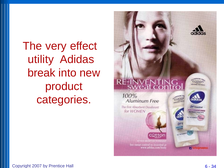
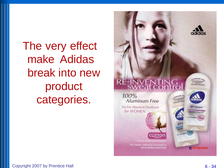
utility: utility -> make (41, 59)
